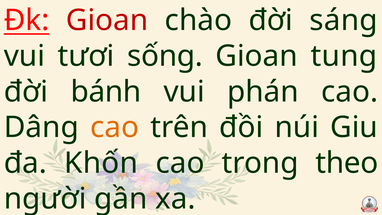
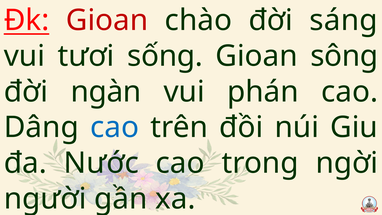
tung: tung -> sông (344, 56)
bánh: bánh -> ngàn (106, 92)
cao colour: orange -> blue (115, 127)
Khốn: Khốn -> Nước (101, 163)
theo: theo -> ngời (347, 163)
